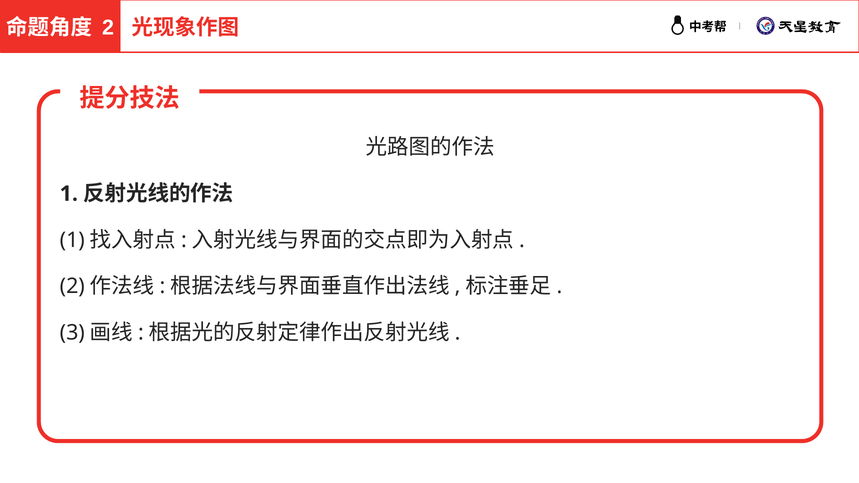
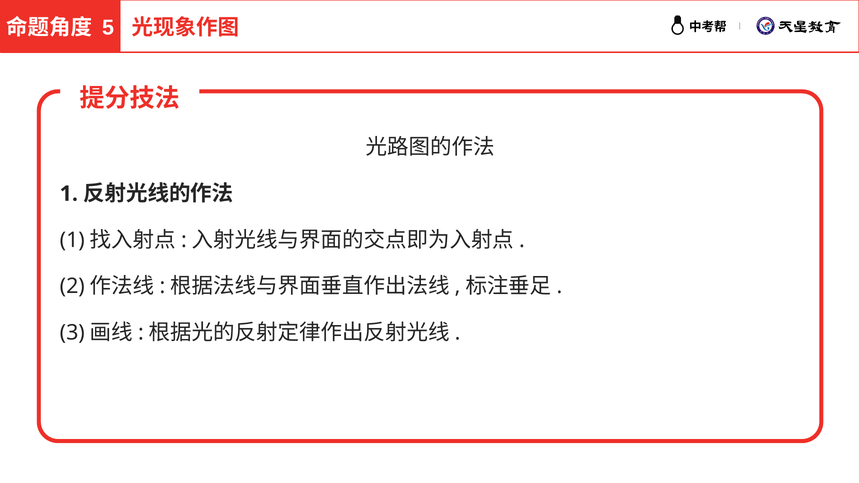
2: 2 -> 5 (108, 28)
